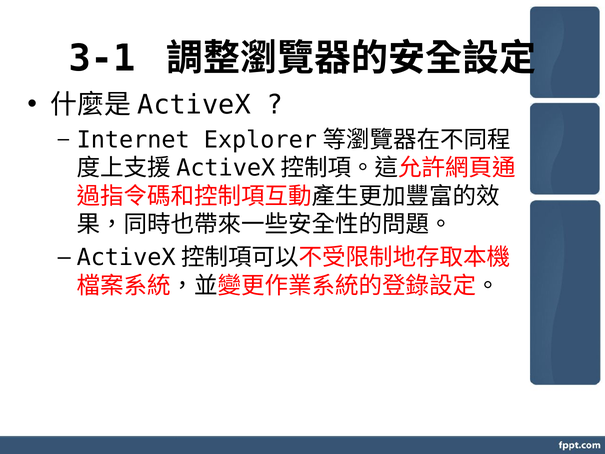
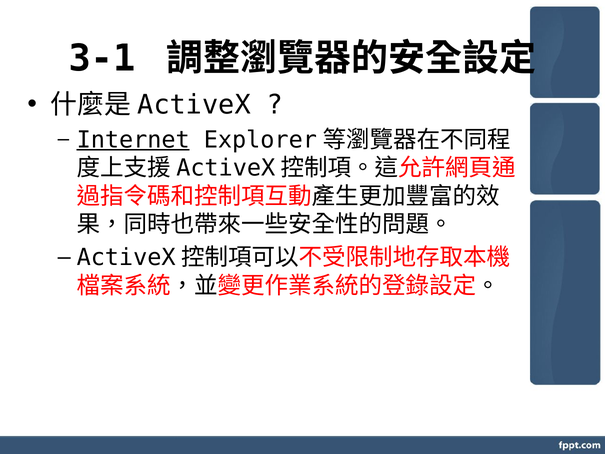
Internet underline: none -> present (133, 140)
